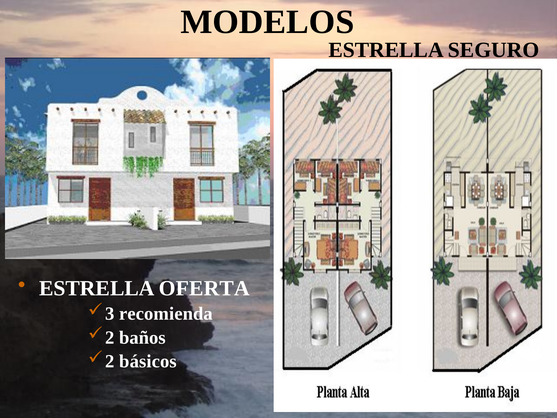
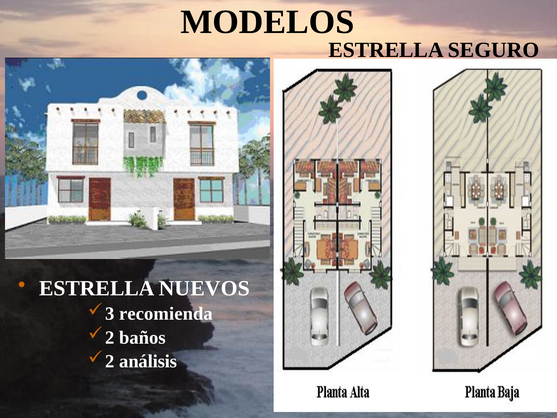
OFERTA: OFERTA -> NUEVOS (204, 288)
básicos: básicos -> análisis (148, 361)
